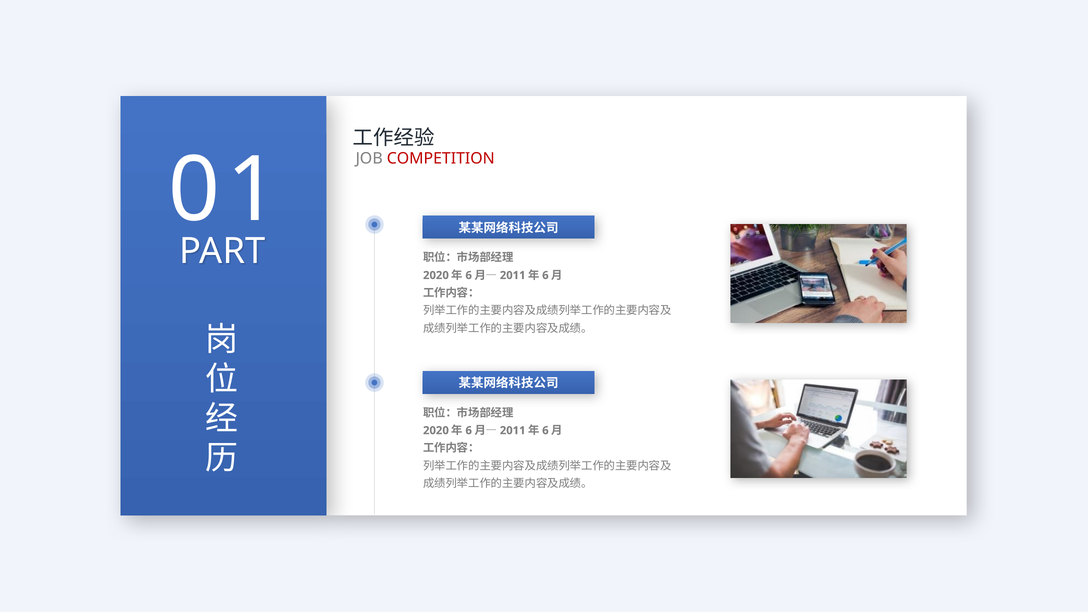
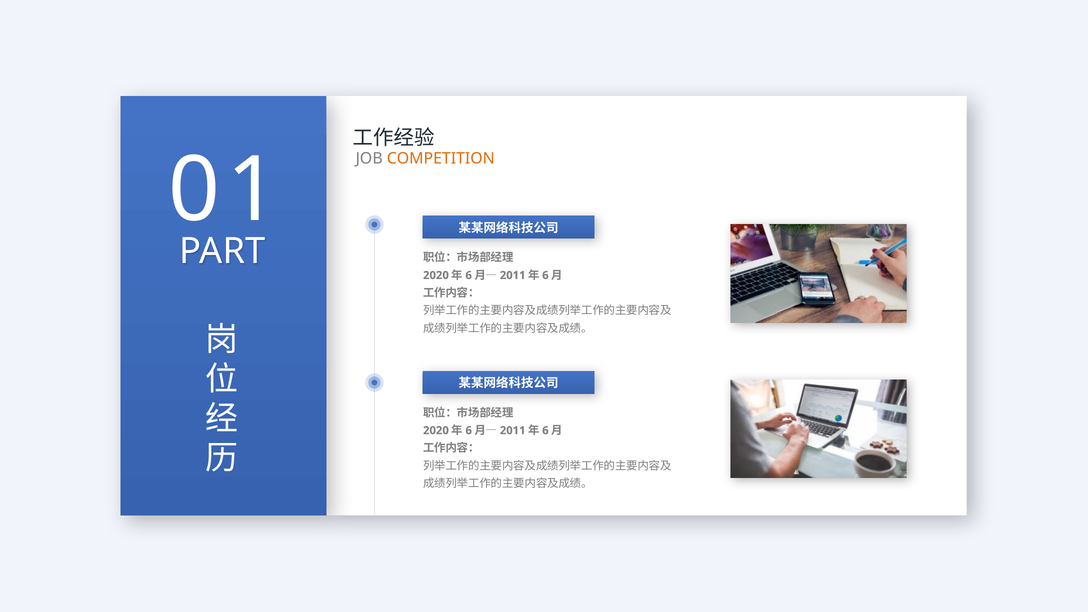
COMPETITION colour: red -> orange (441, 158)
